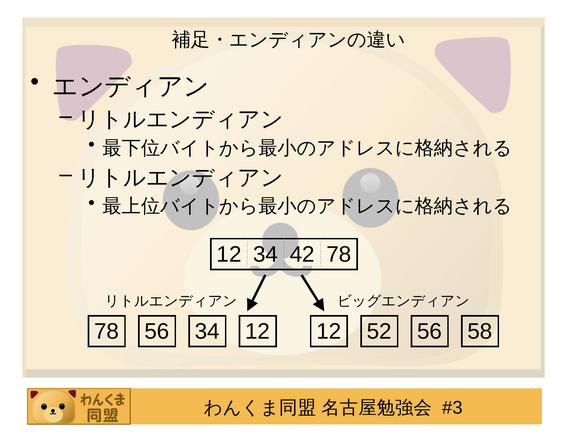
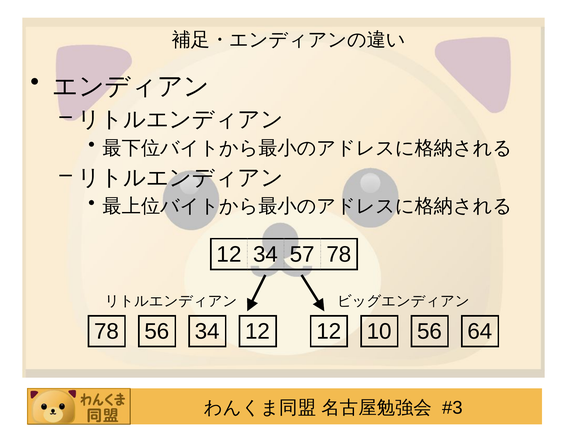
42: 42 -> 57 (302, 254)
52: 52 -> 10 (379, 332)
58: 58 -> 64 (480, 332)
